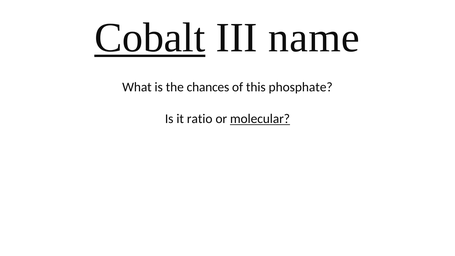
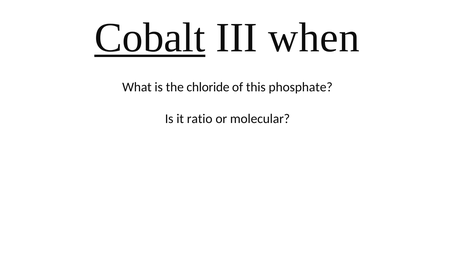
name: name -> when (314, 38)
chances: chances -> chloride (208, 87)
molecular underline: present -> none (260, 119)
